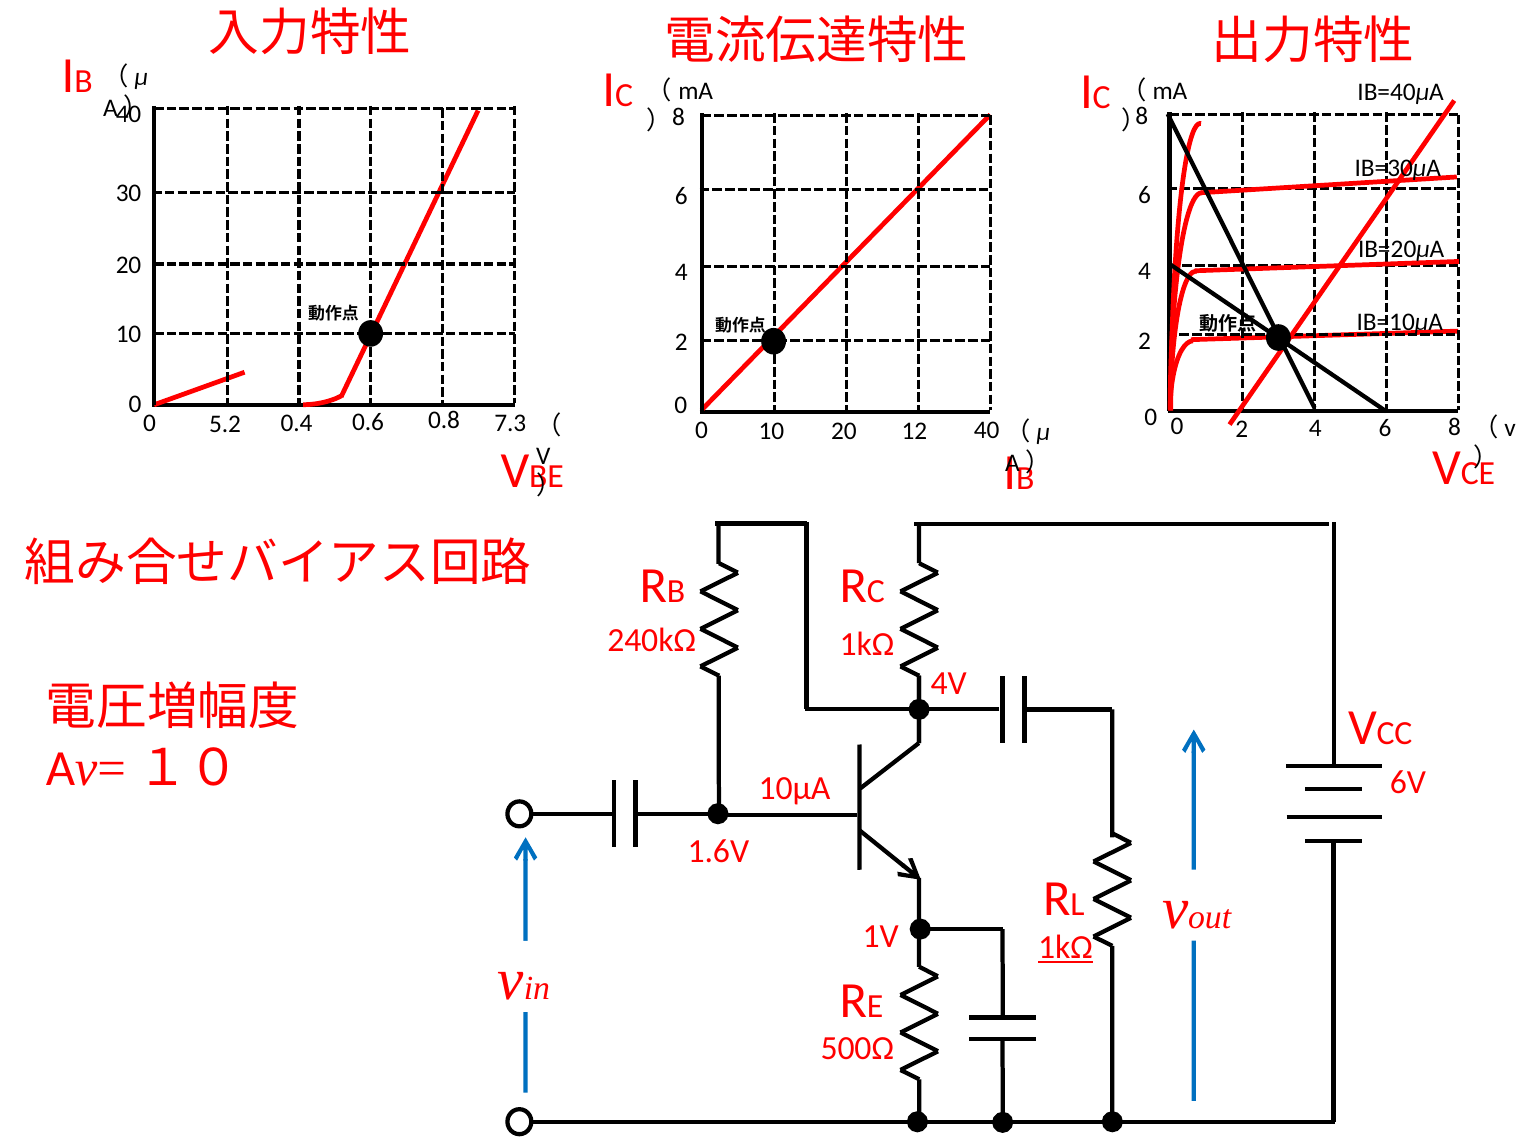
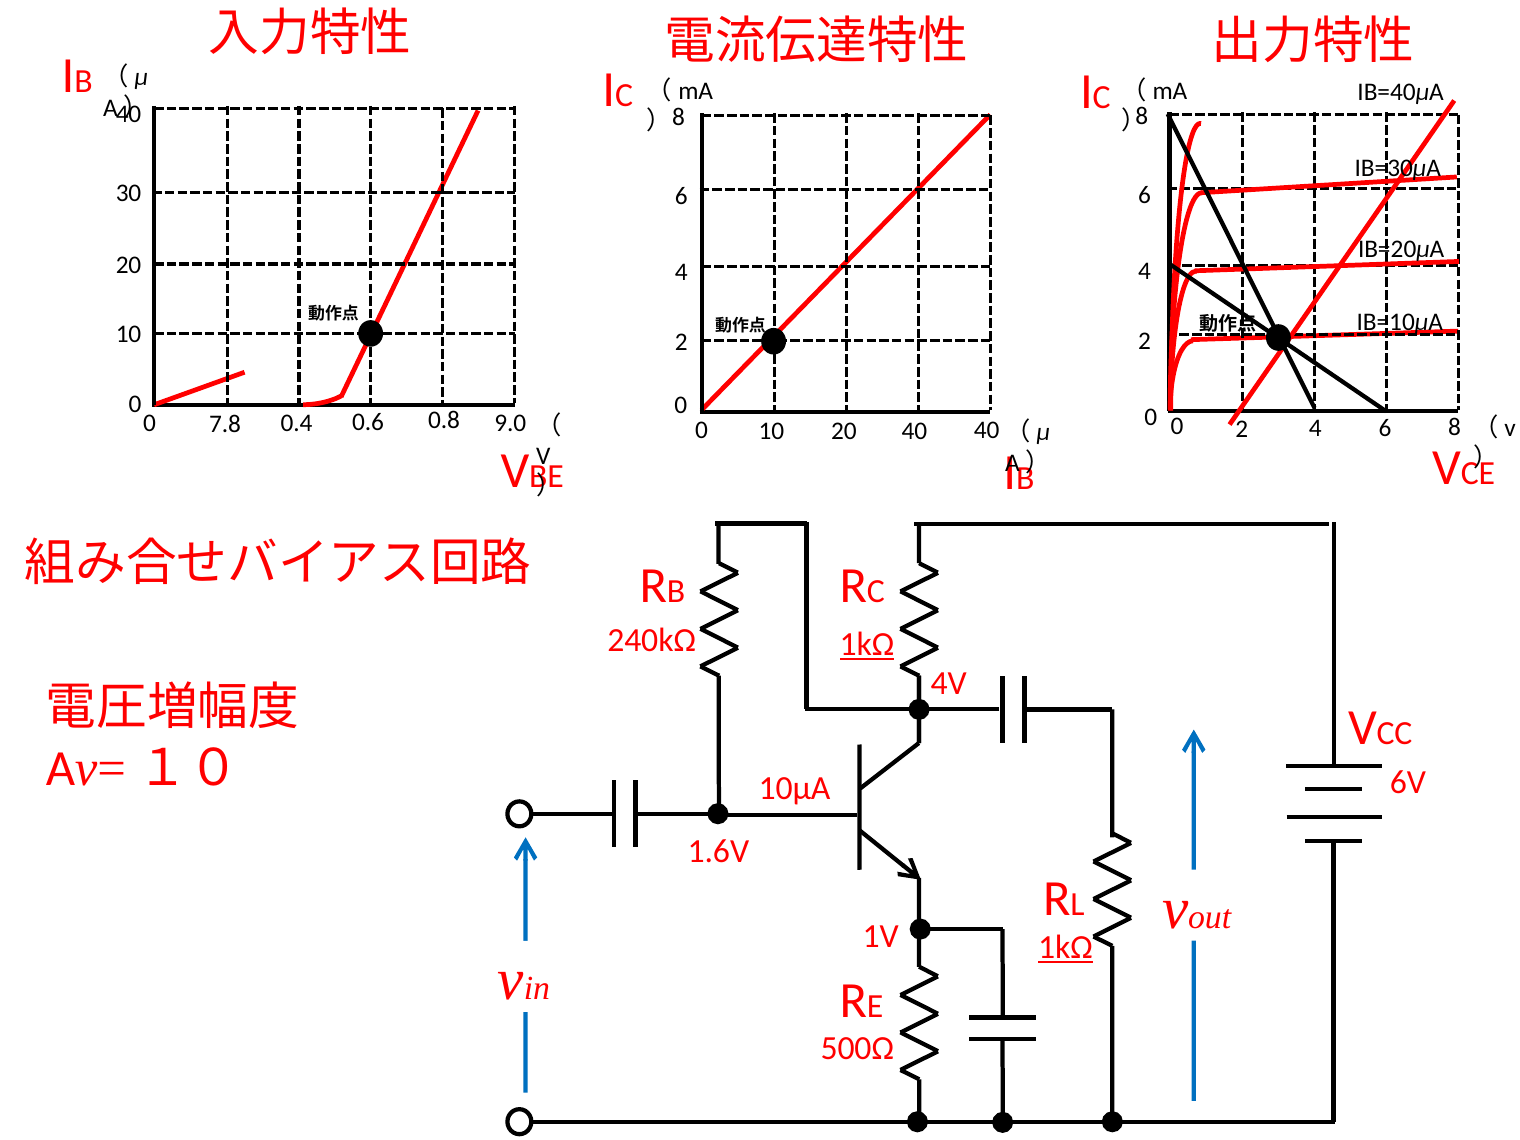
7.3: 7.3 -> 9.0 (510, 423)
5.2: 5.2 -> 7.8 (225, 424)
20 12: 12 -> 40 (914, 431)
1kΩ underline: none -> present (867, 644)
